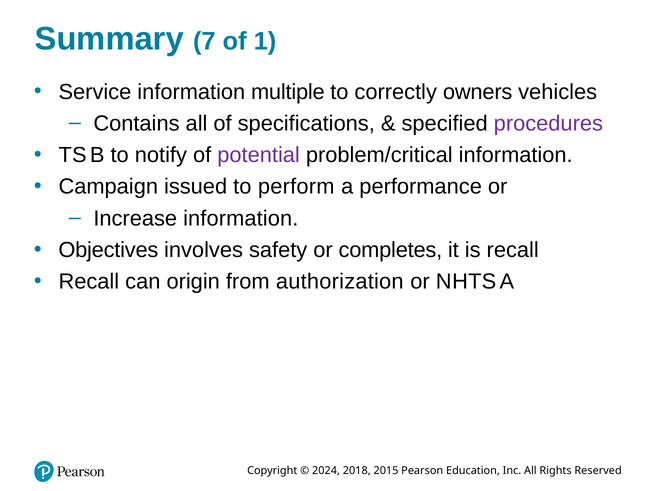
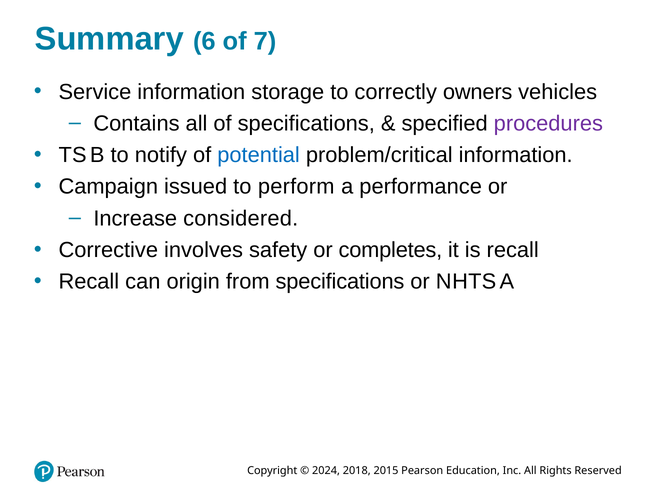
7: 7 -> 6 (204, 42)
1: 1 -> 7 (265, 42)
multiple: multiple -> storage (288, 92)
potential colour: purple -> blue (259, 155)
Increase information: information -> considered (241, 219)
Objectives: Objectives -> Corrective (108, 250)
from authorization: authorization -> specifications (340, 282)
